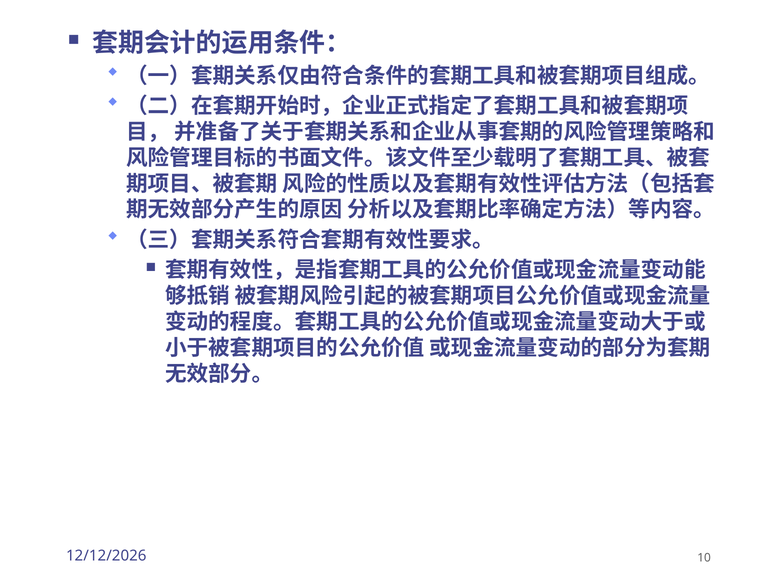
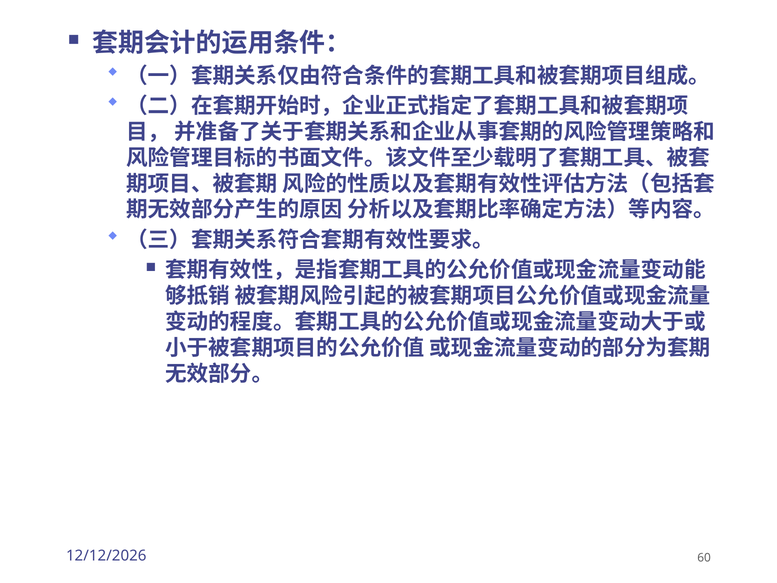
10: 10 -> 60 (704, 558)
